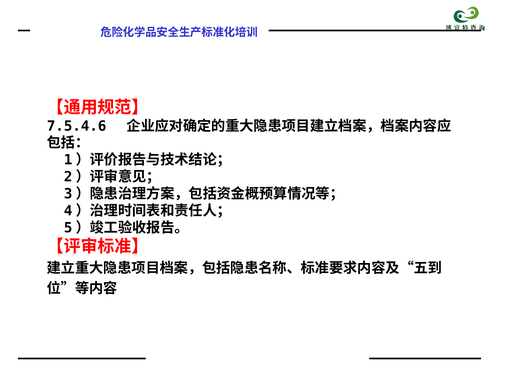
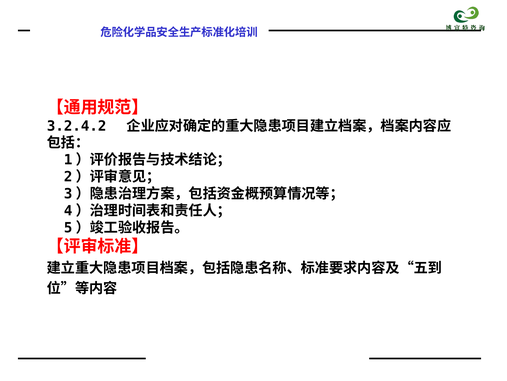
7.5.4.6: 7.5.4.6 -> 3.2.4.2 (77, 126)
